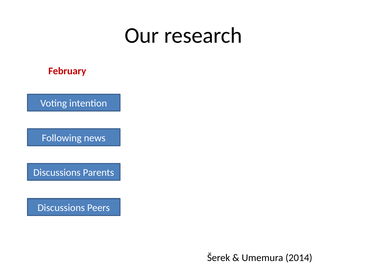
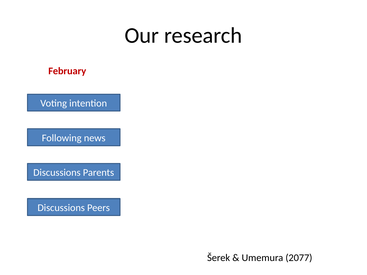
2014: 2014 -> 2077 (299, 258)
